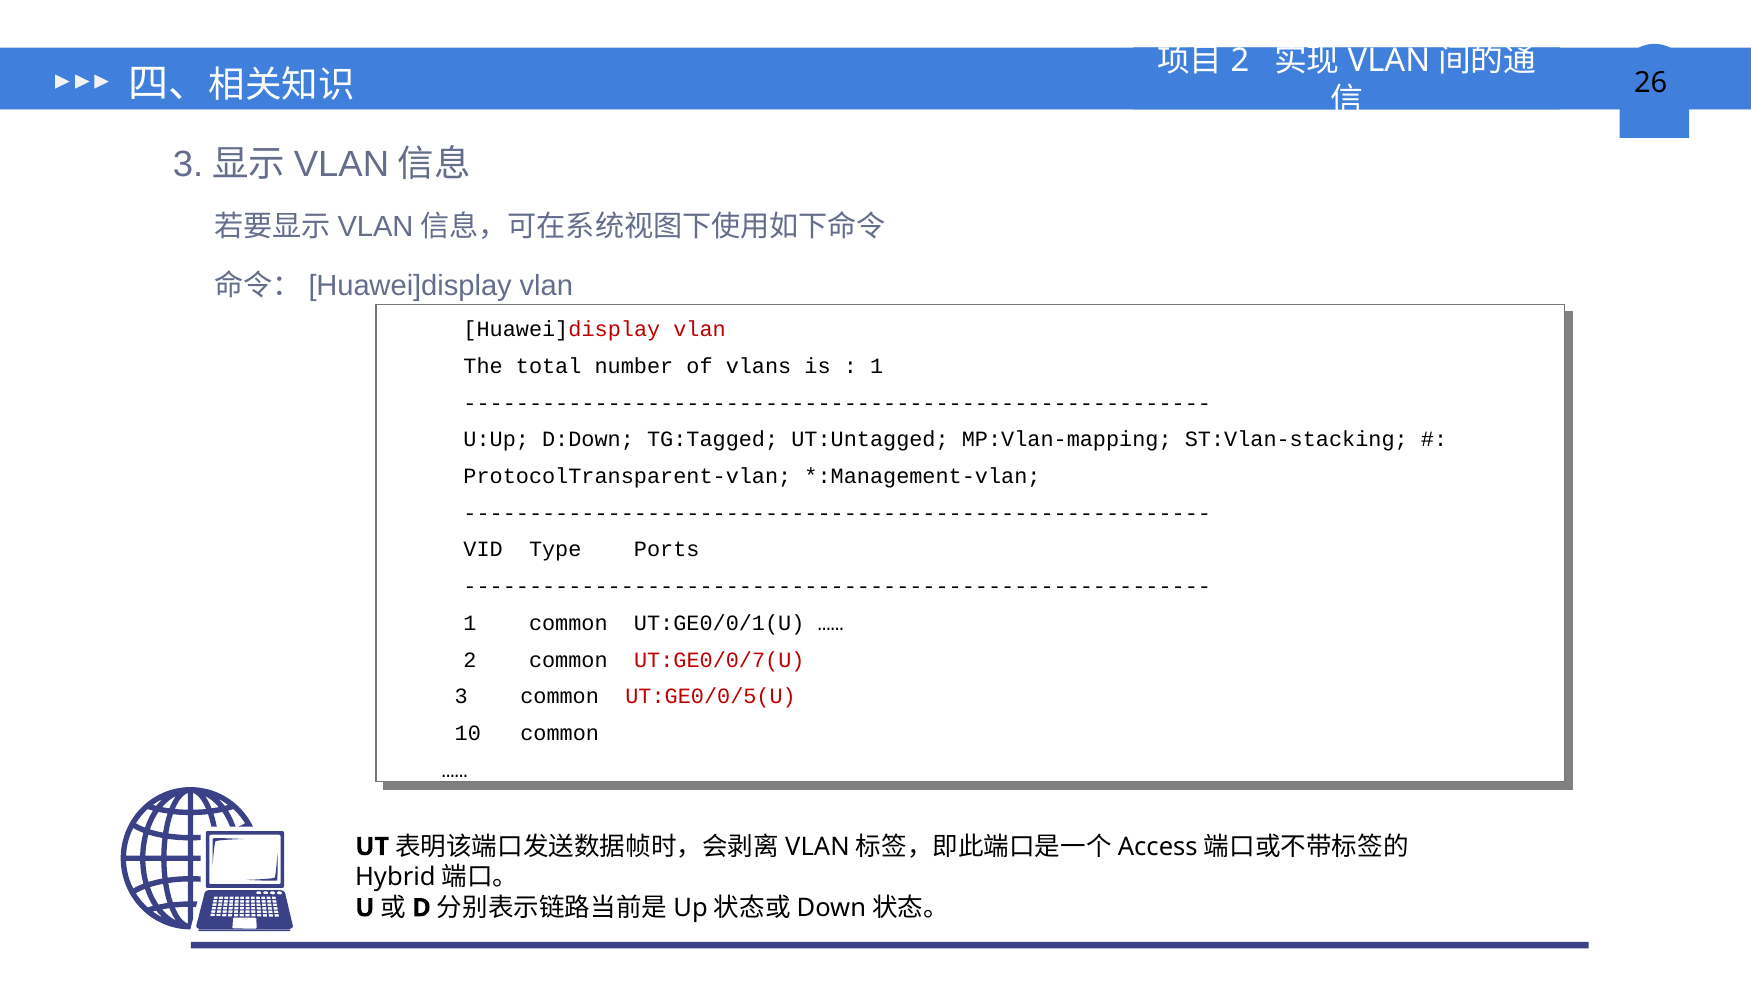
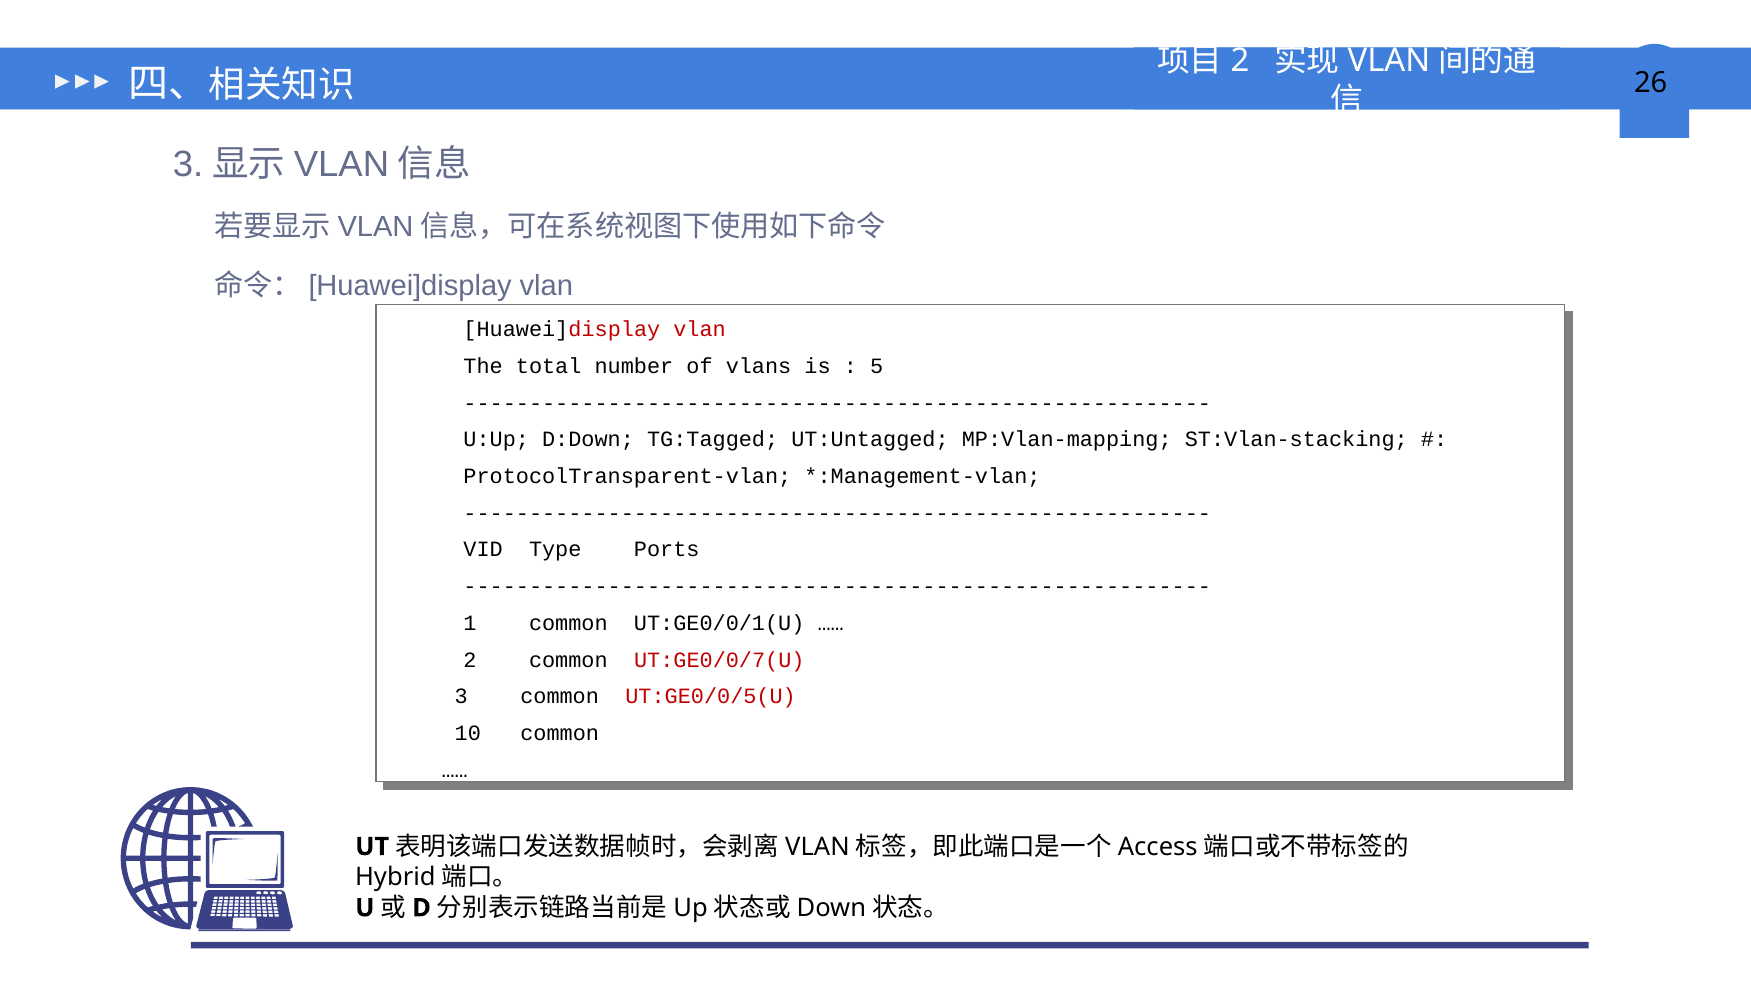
1: 1 -> 5 (877, 366)
